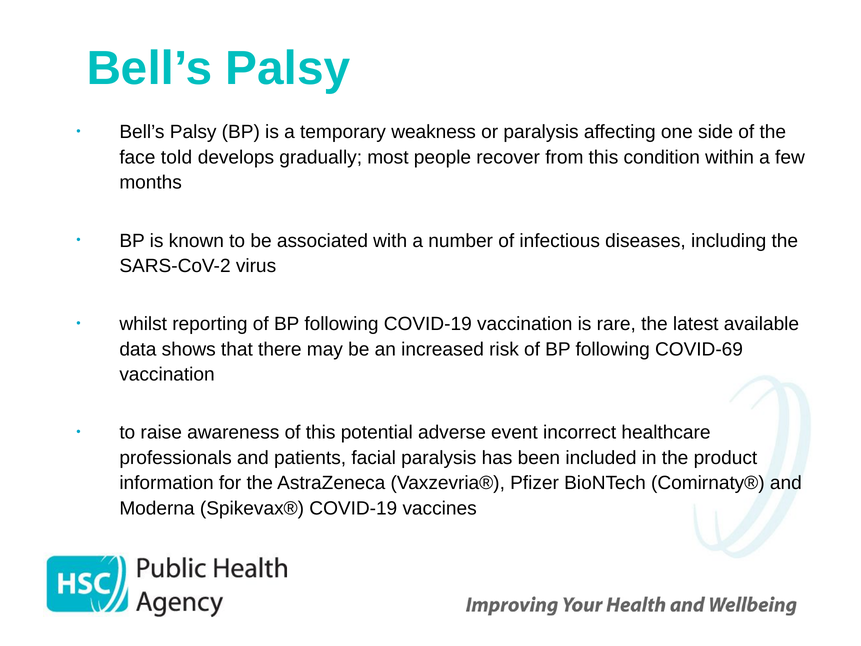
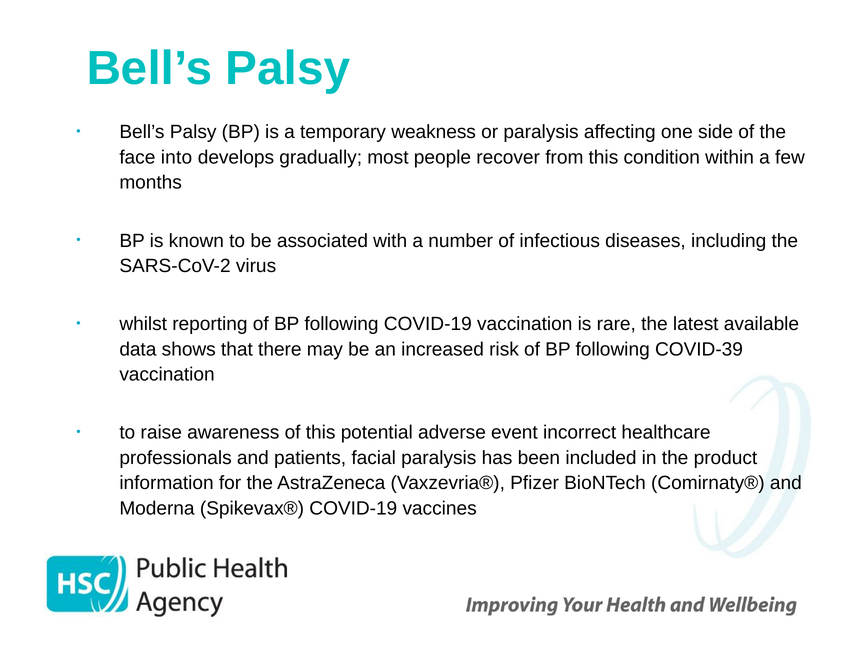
told: told -> into (176, 157)
COVID-69: COVID-69 -> COVID-39 (699, 349)
